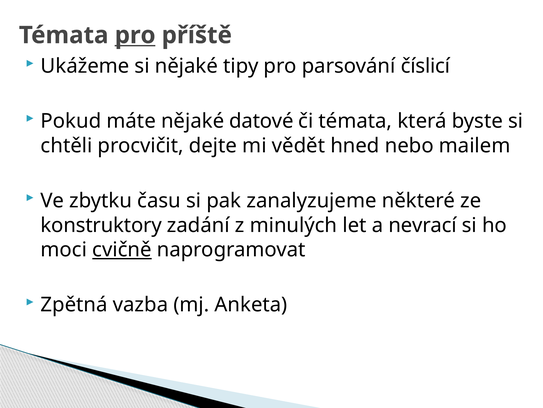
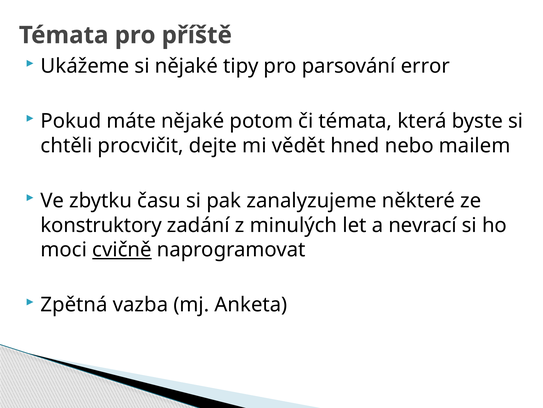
pro underline: present -> none (135, 35)
číslicí: číslicí -> error (425, 66)
datové: datové -> potom (261, 121)
